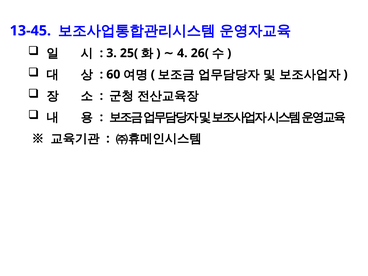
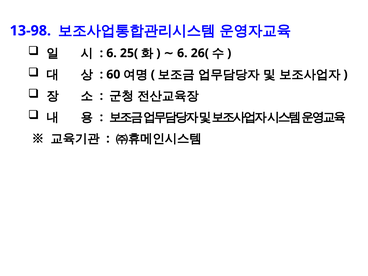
13-45: 13-45 -> 13-98 (30, 31)
3: 3 -> 6 (112, 53)
4: 4 -> 6 (182, 53)
